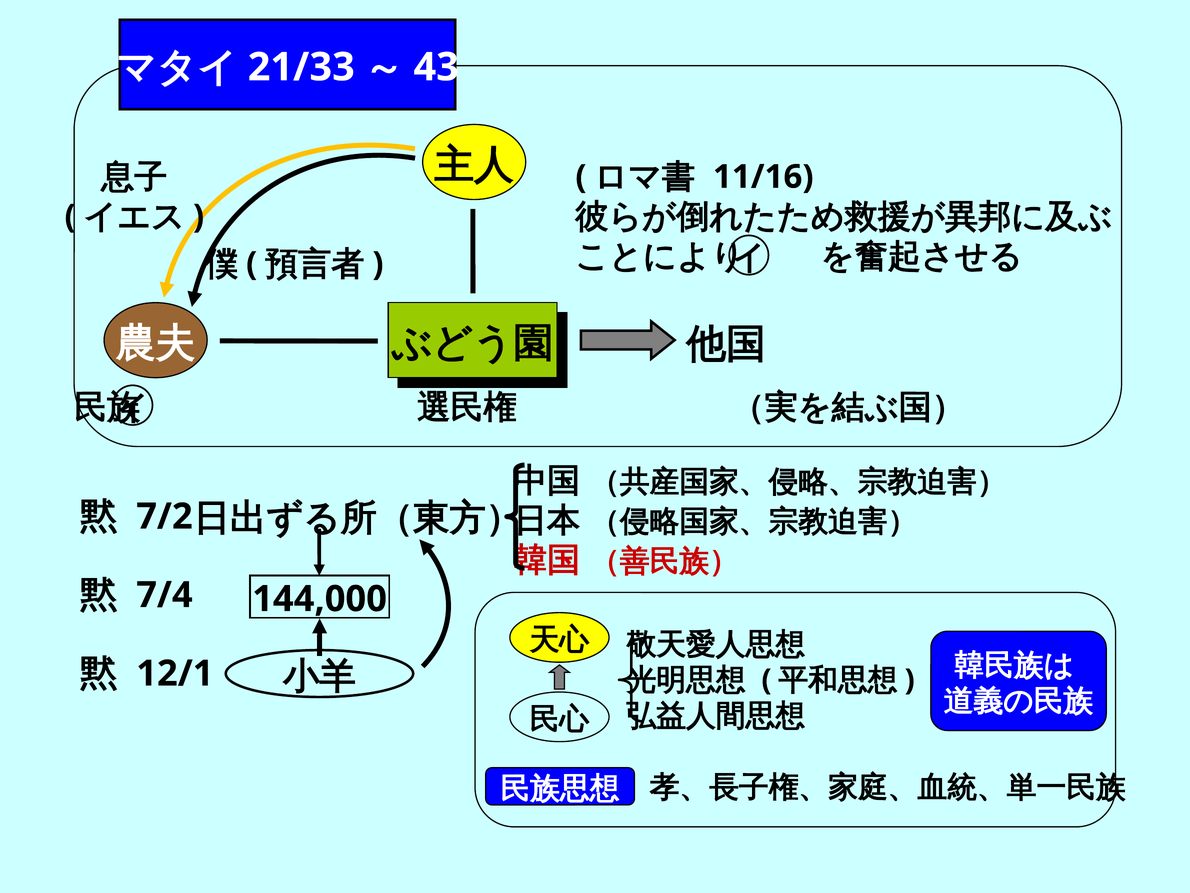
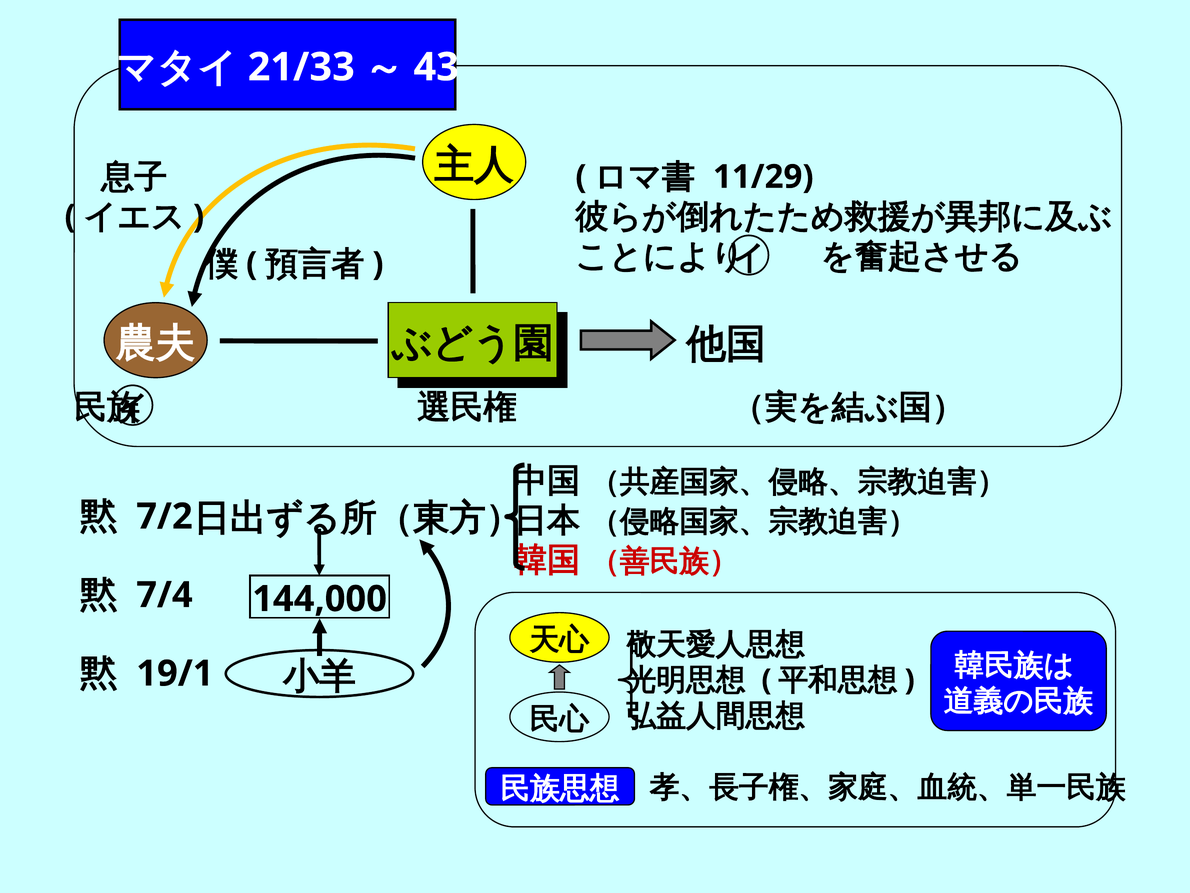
11/16: 11/16 -> 11/29 (763, 177)
12/1: 12/1 -> 19/1 (175, 673)
